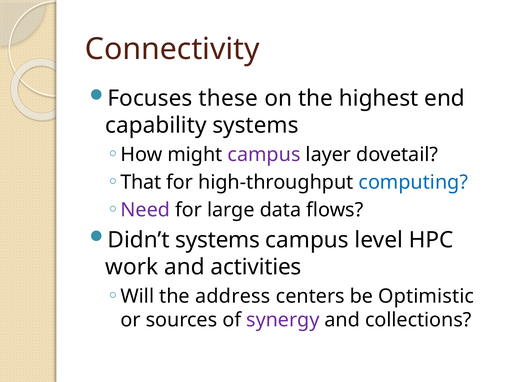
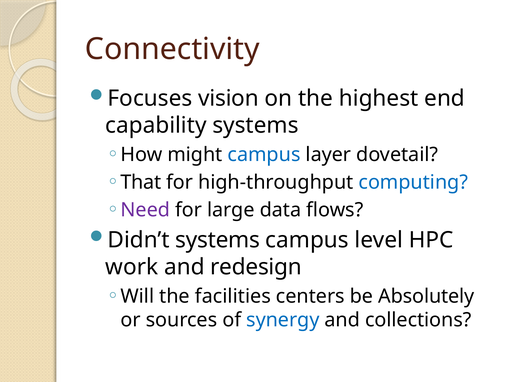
these: these -> vision (228, 98)
campus colour: purple -> blue (264, 155)
activities: activities -> redesign (256, 267)
address: address -> facilities (233, 296)
Optimistic: Optimistic -> Absolutely (426, 296)
synergy colour: purple -> blue (283, 320)
